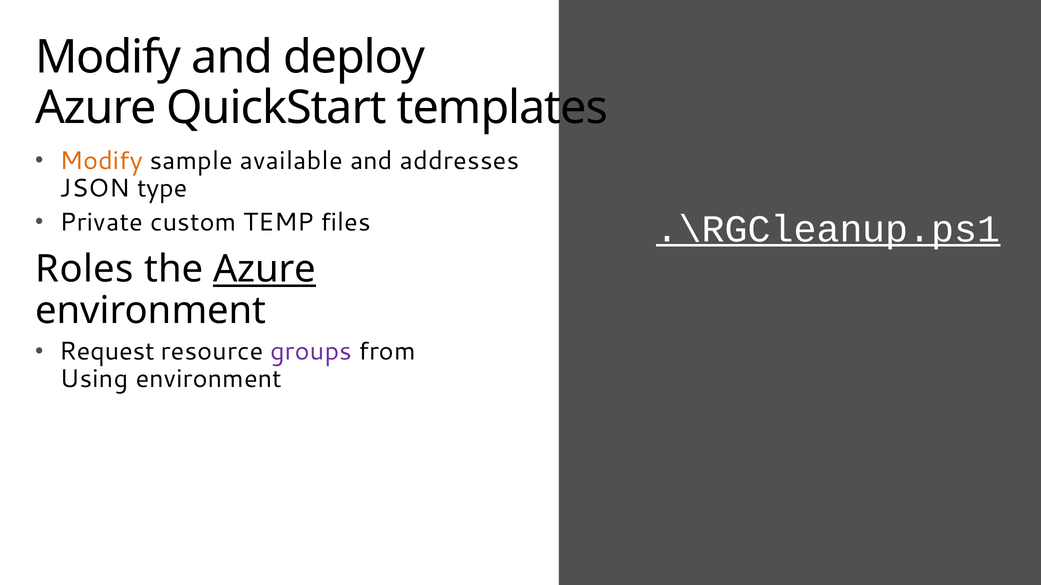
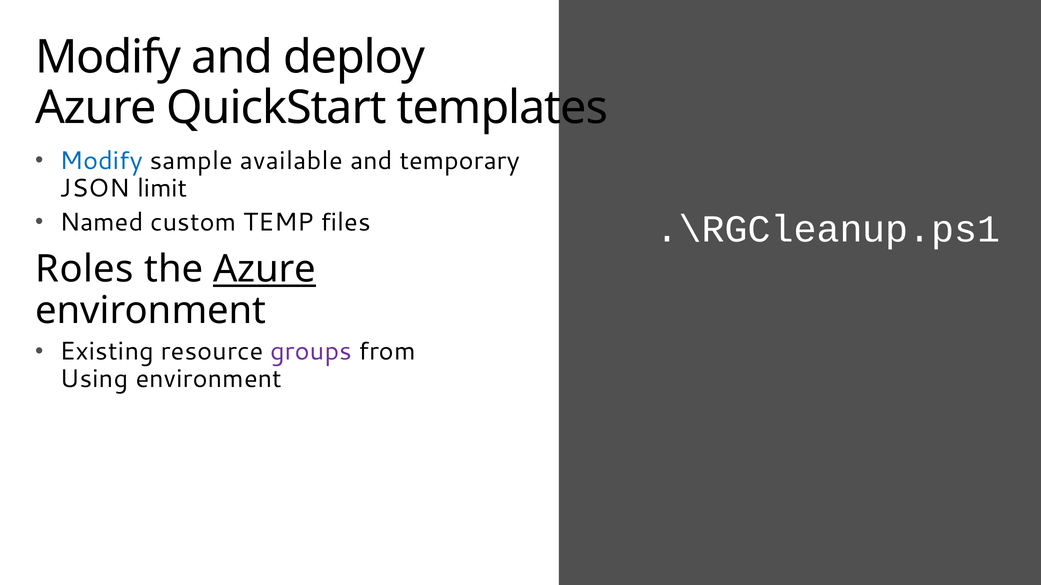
Modify colour: orange -> blue (101, 161)
addresses: addresses -> temporary (460, 161)
type: type -> limit (162, 189)
Private: Private -> Named (102, 222)
.\RGCleanup.ps1 underline: present -> none (828, 229)
Request: Request -> Existing (107, 352)
